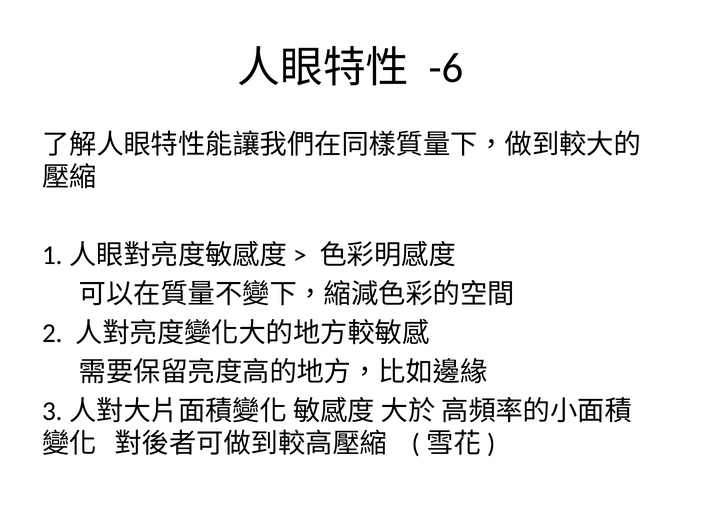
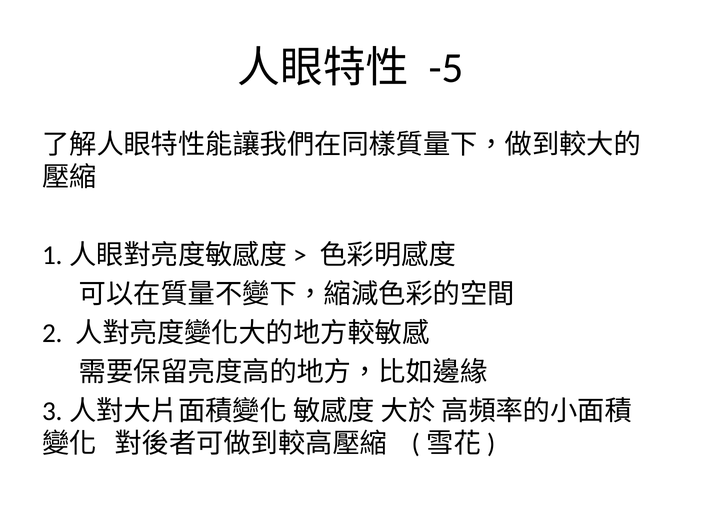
-6: -6 -> -5 (446, 68)
